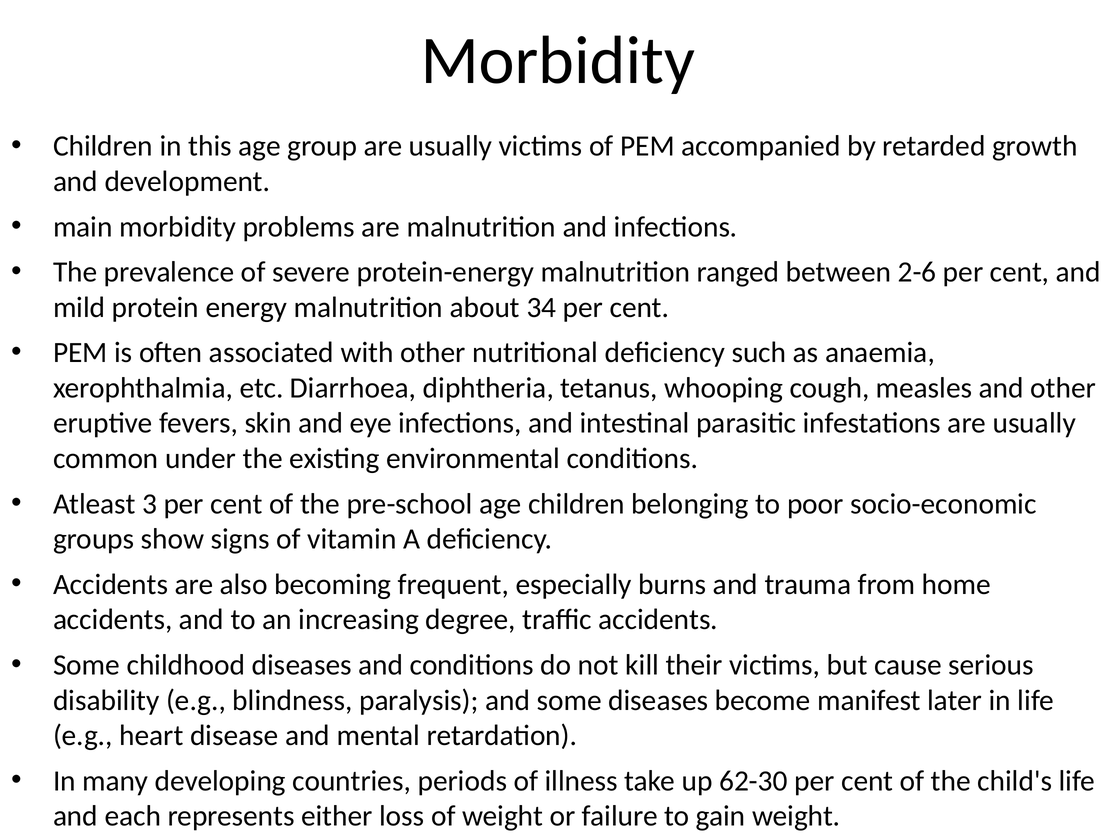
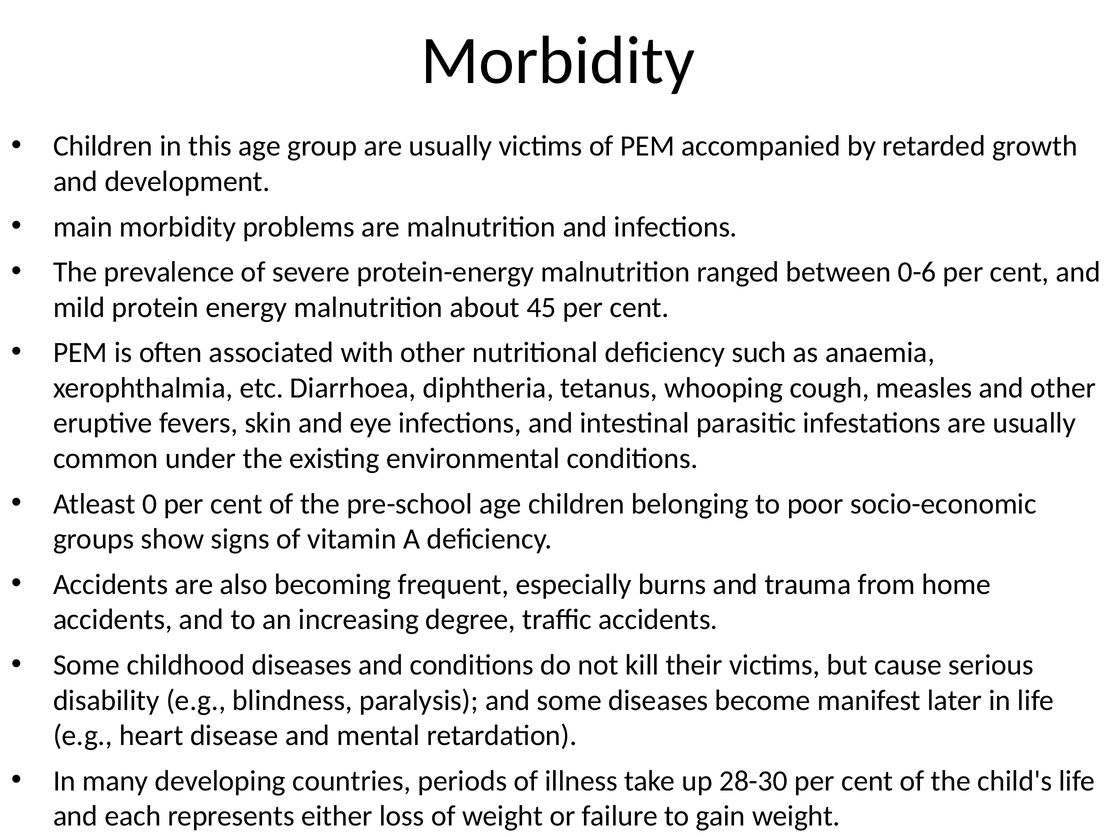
2-6: 2-6 -> 0-6 (917, 272)
34: 34 -> 45 (541, 307)
3: 3 -> 0 (149, 504)
62-30: 62-30 -> 28-30 (753, 781)
